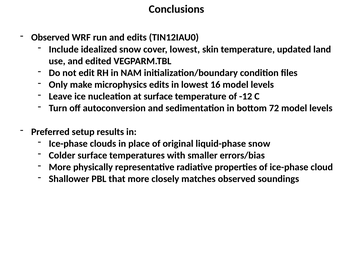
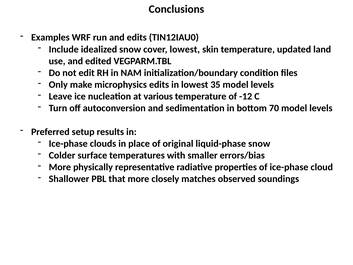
Observed: Observed -> Examples (50, 37)
16: 16 -> 35 (215, 85)
at surface: surface -> various (158, 96)
72: 72 -> 70 (274, 108)
